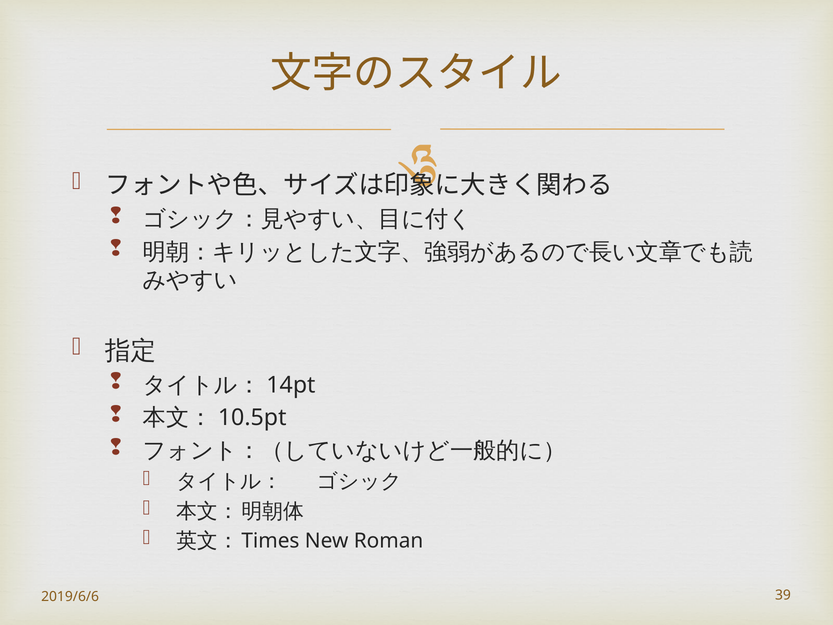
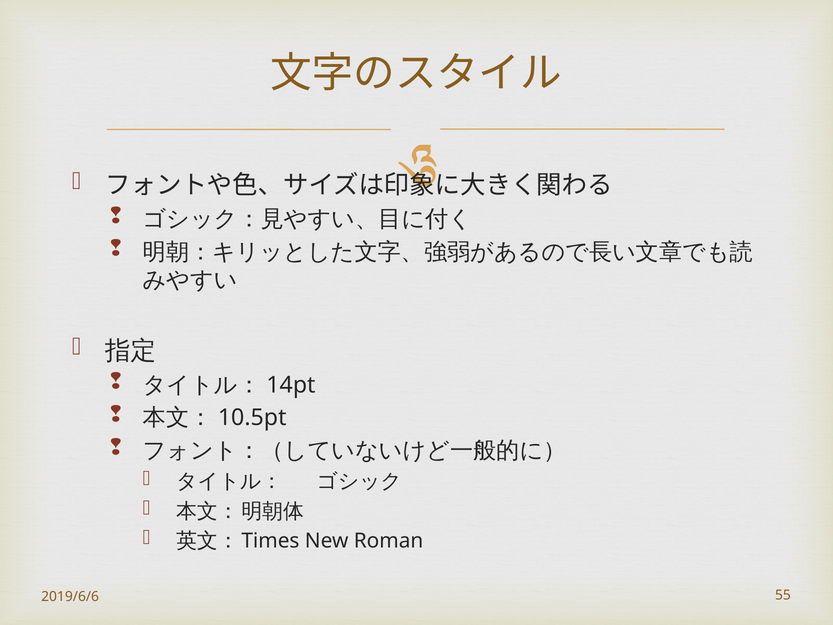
39: 39 -> 55 (783, 595)
